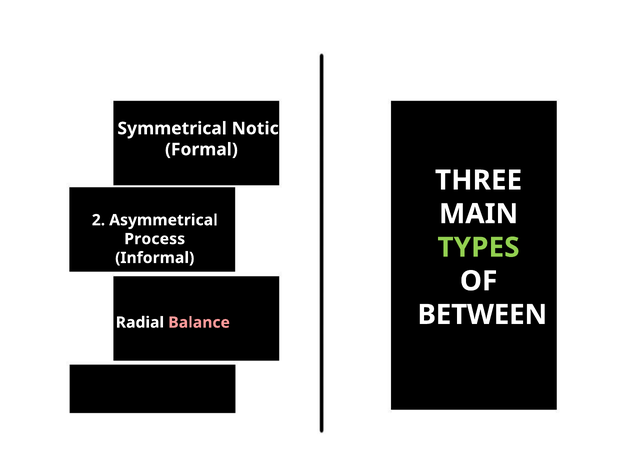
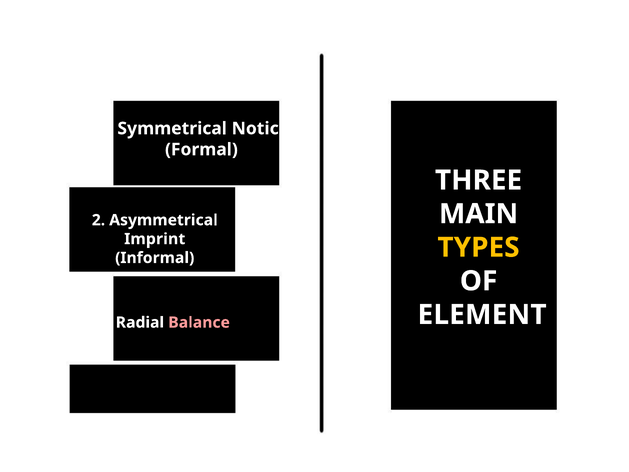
Process: Process -> Imprint (155, 239)
TYPES colour: light green -> yellow (479, 247)
BETWEEN: BETWEEN -> ELEMENT (482, 314)
